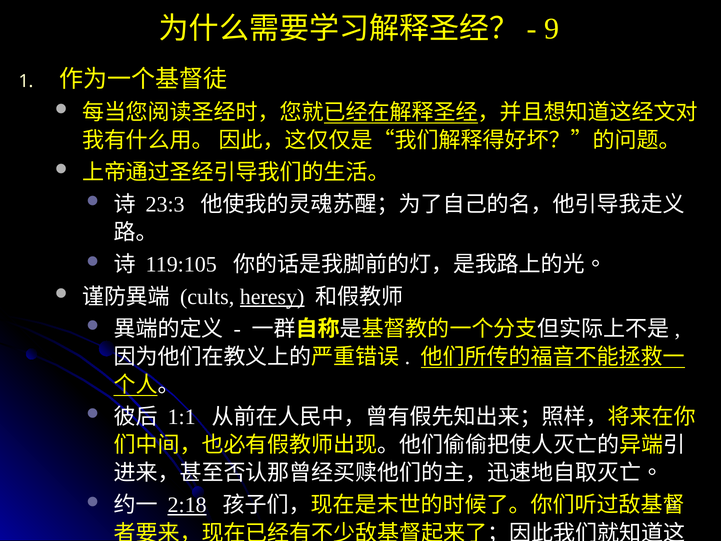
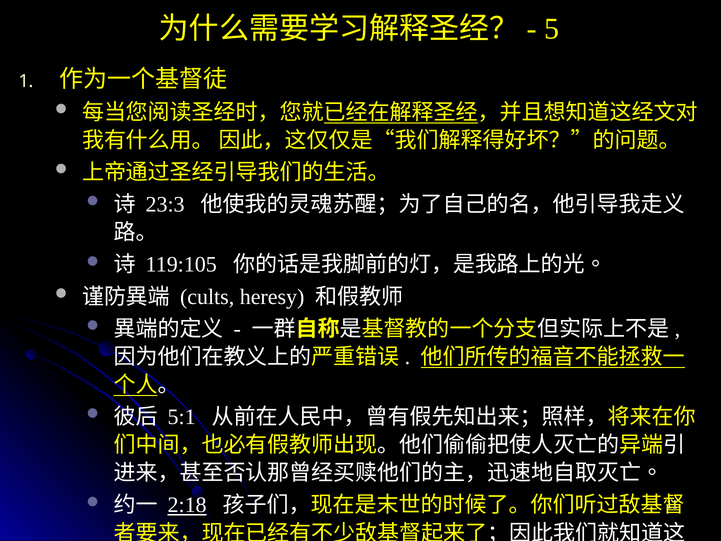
9: 9 -> 5 (552, 29)
heresy underline: present -> none (272, 297)
1:1: 1:1 -> 5:1 (182, 417)
